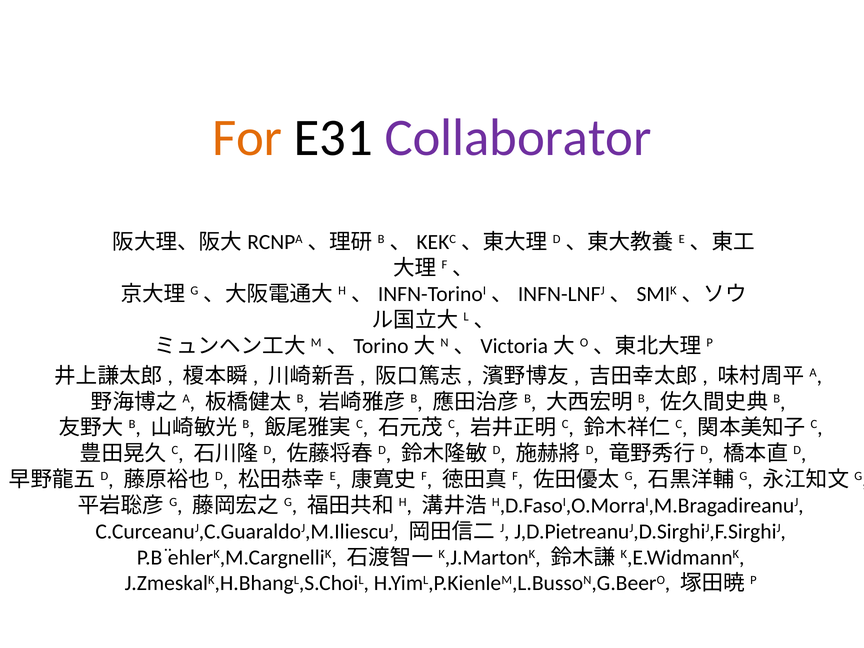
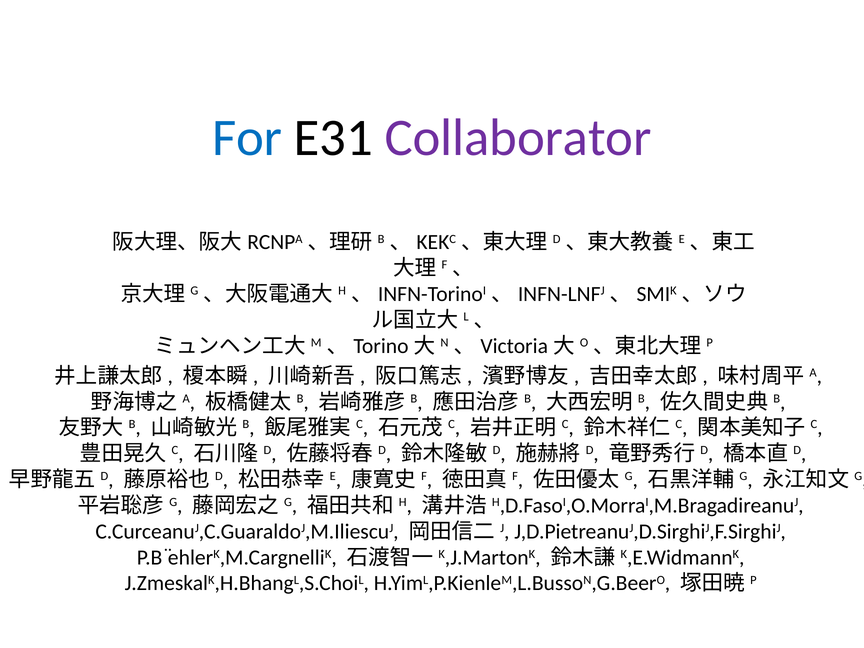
For colour: orange -> blue (247, 138)
